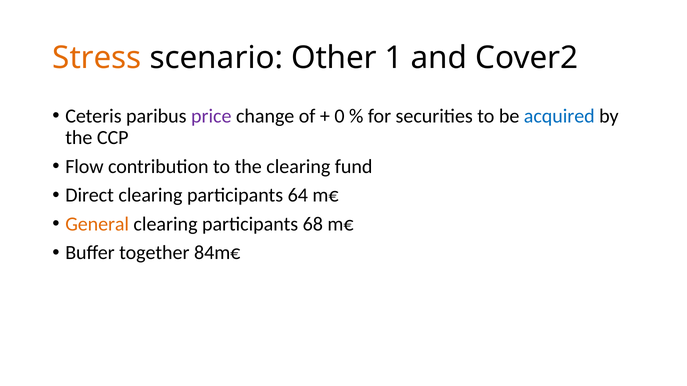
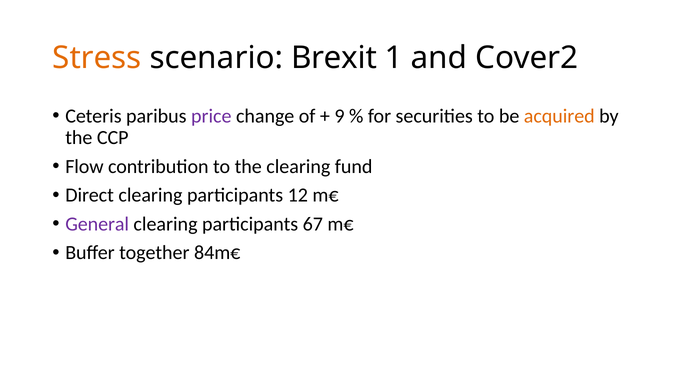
Other: Other -> Brexit (334, 58)
0: 0 -> 9 (340, 116)
acquired colour: blue -> orange (559, 116)
64: 64 -> 12 (298, 195)
General colour: orange -> purple (97, 224)
68: 68 -> 67 (313, 224)
